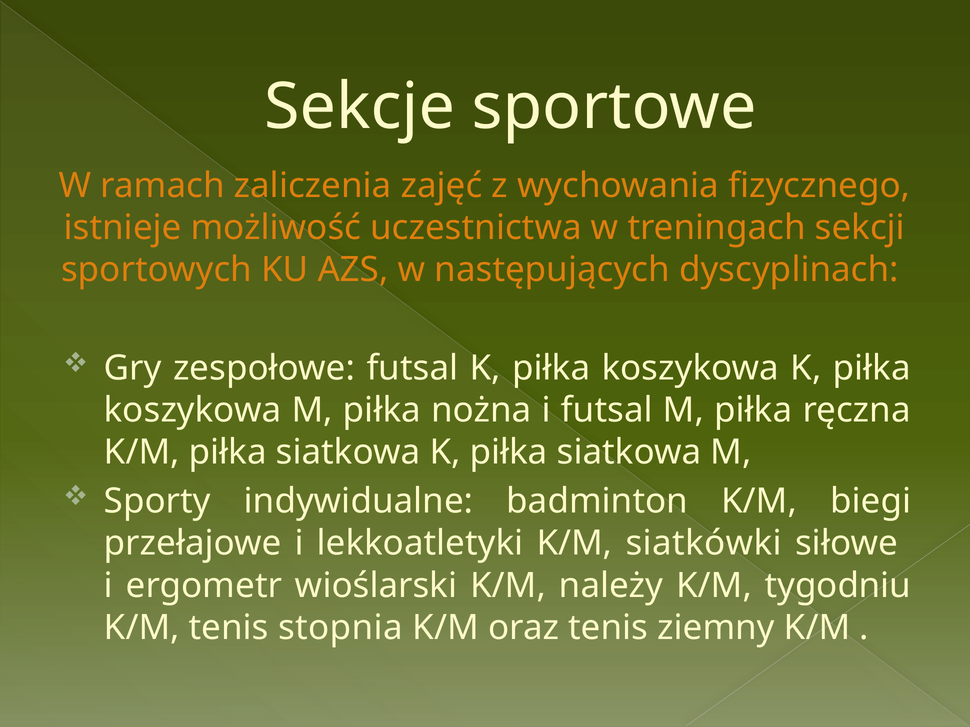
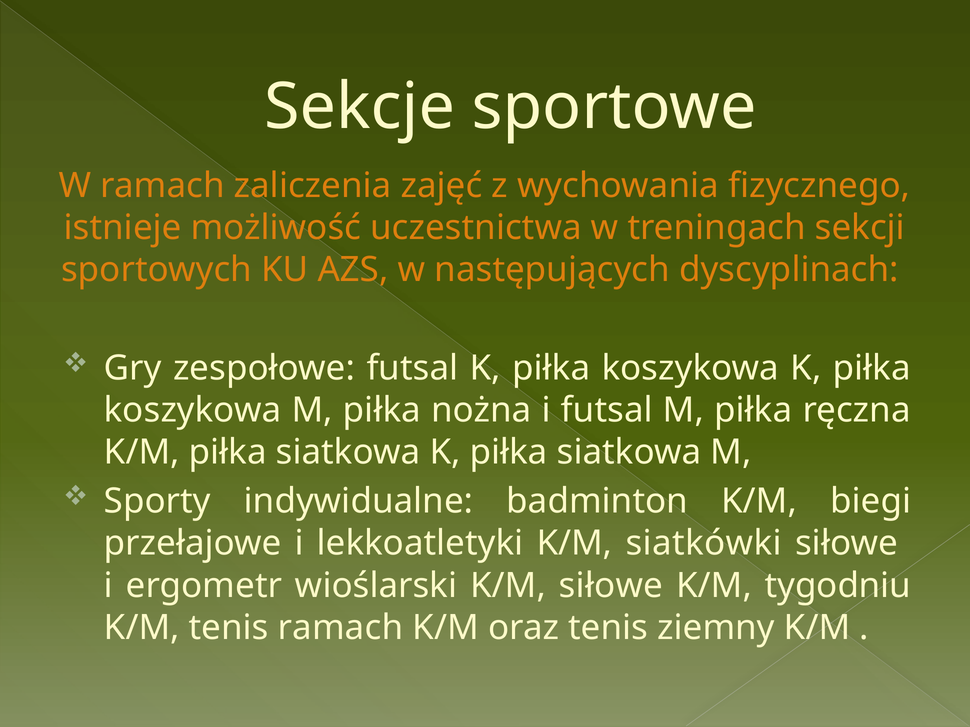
K/M należy: należy -> siłowe (611, 586)
tenis stopnia: stopnia -> ramach (341, 628)
